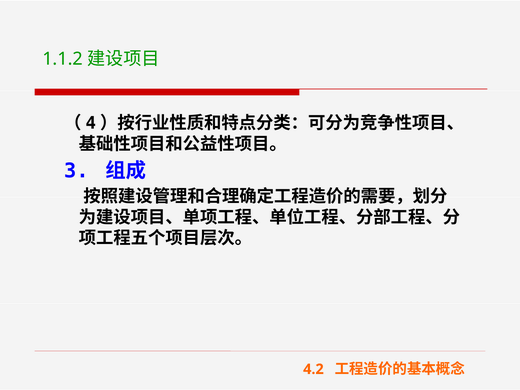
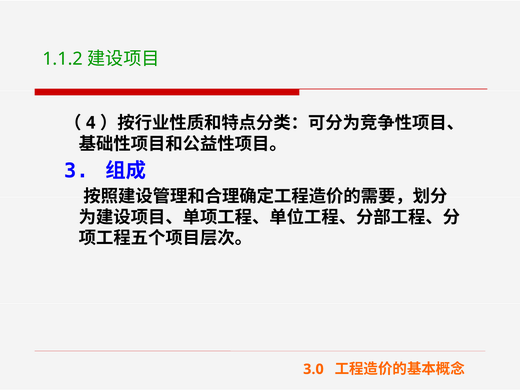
4.2: 4.2 -> 3.0 (313, 369)
